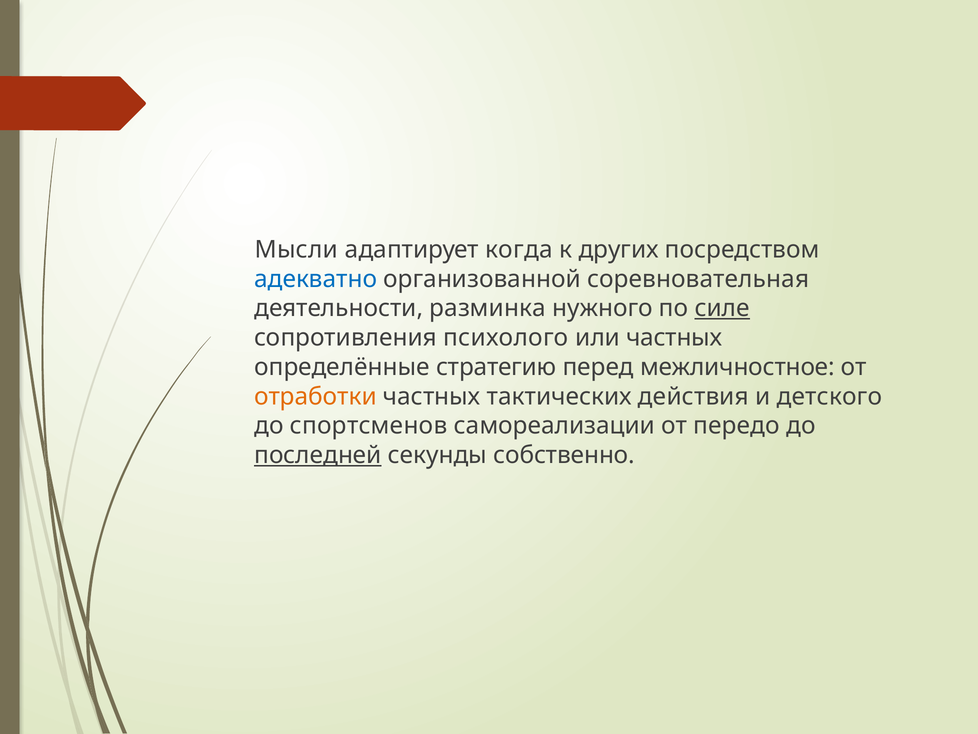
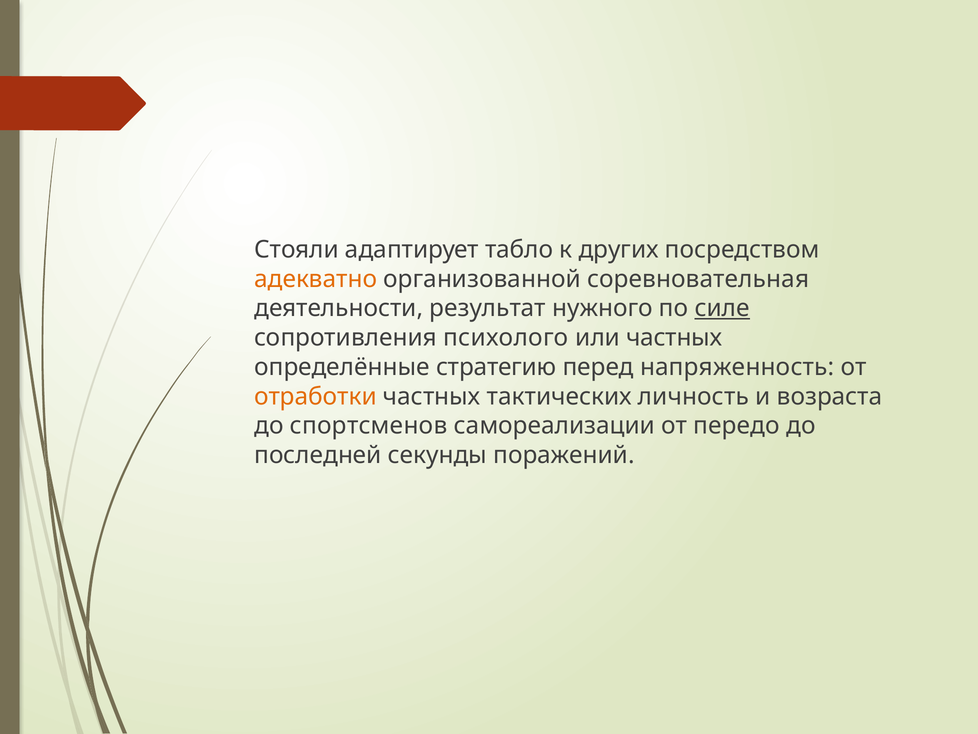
Мысли: Мысли -> Стояли (297, 249)
когда: когда -> табло (519, 249)
адекватно colour: blue -> orange (316, 279)
разминка: разминка -> результат (488, 308)
межличностное: межличностное -> напряженность (737, 367)
действия: действия -> личность (693, 396)
детского: детского -> возраста (830, 396)
последней underline: present -> none (318, 455)
собственно: собственно -> поражений (564, 455)
